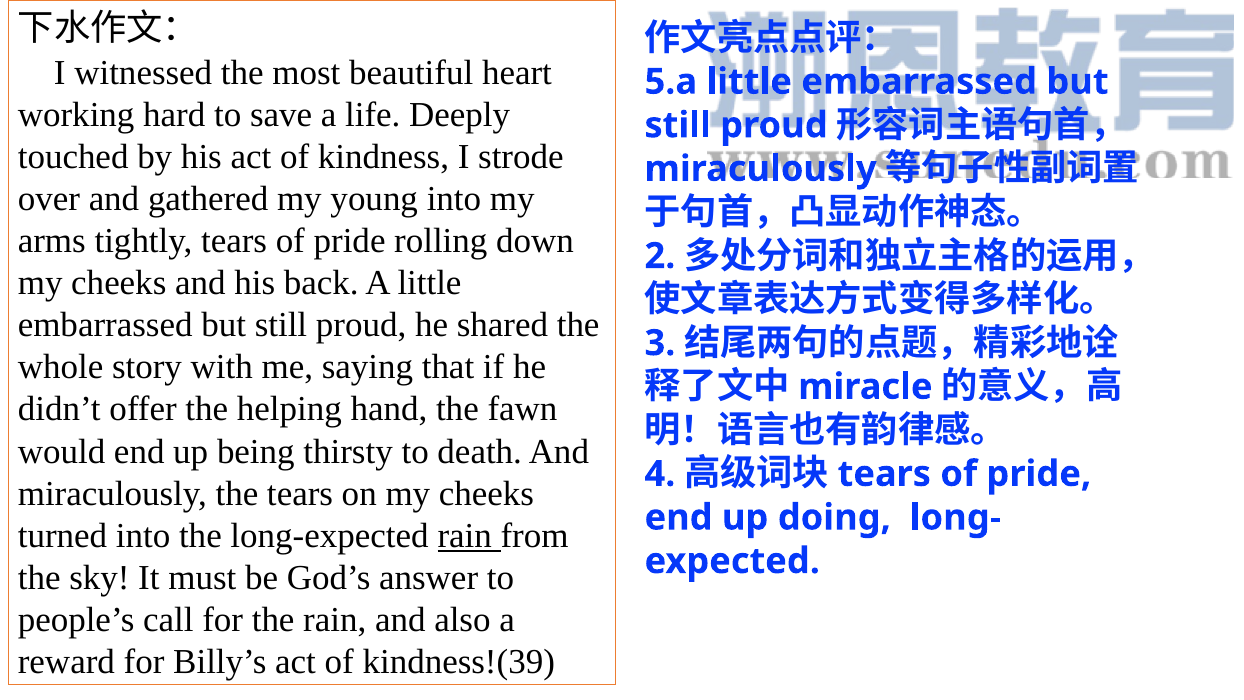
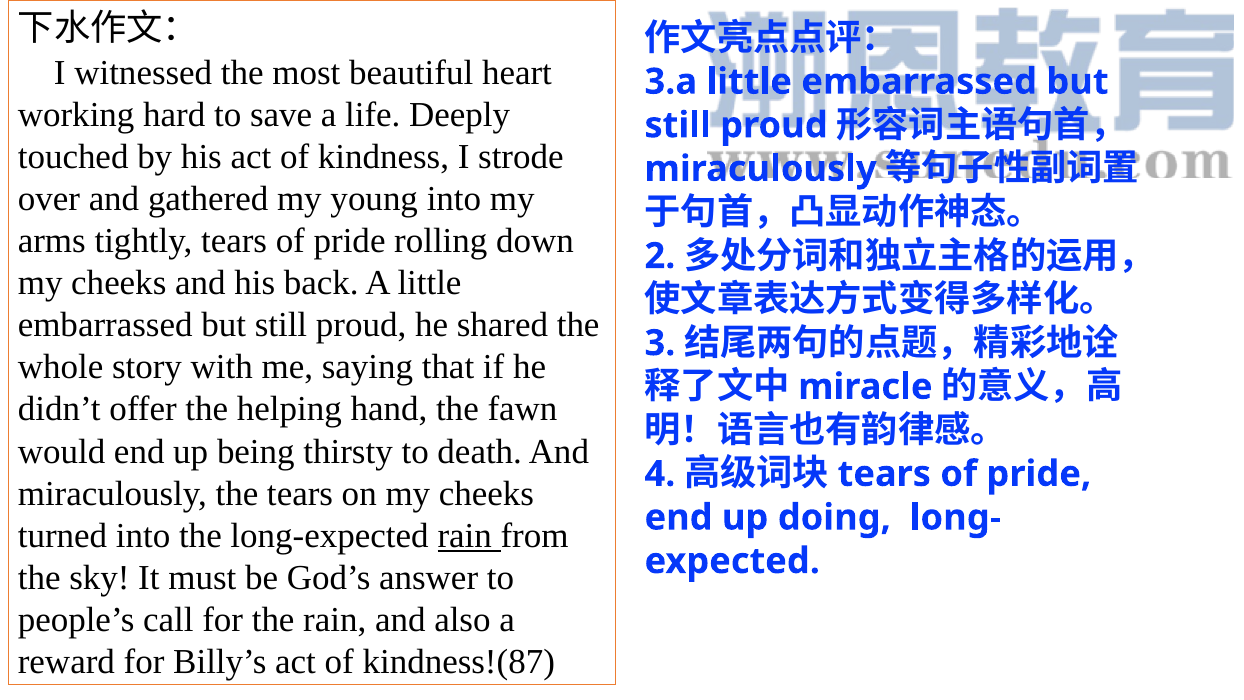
5.a: 5.a -> 3.a (671, 82)
kindness!(39: kindness!(39 -> kindness!(87 (459, 661)
